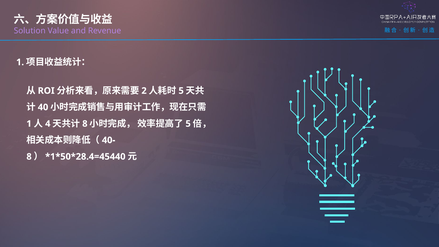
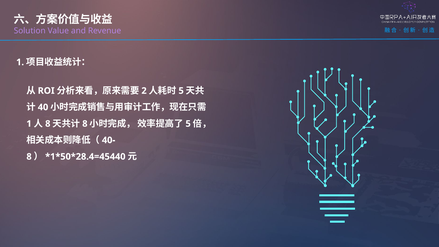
4: 4 -> 8 (48, 124)
